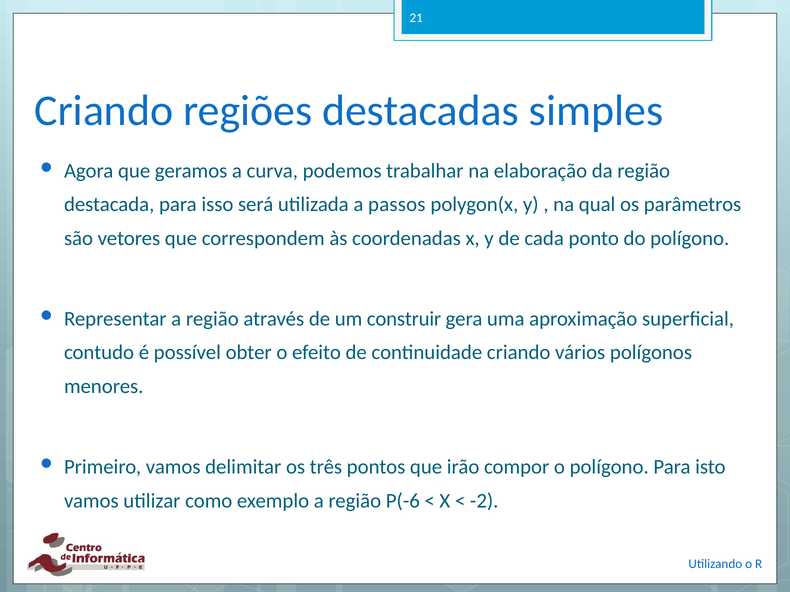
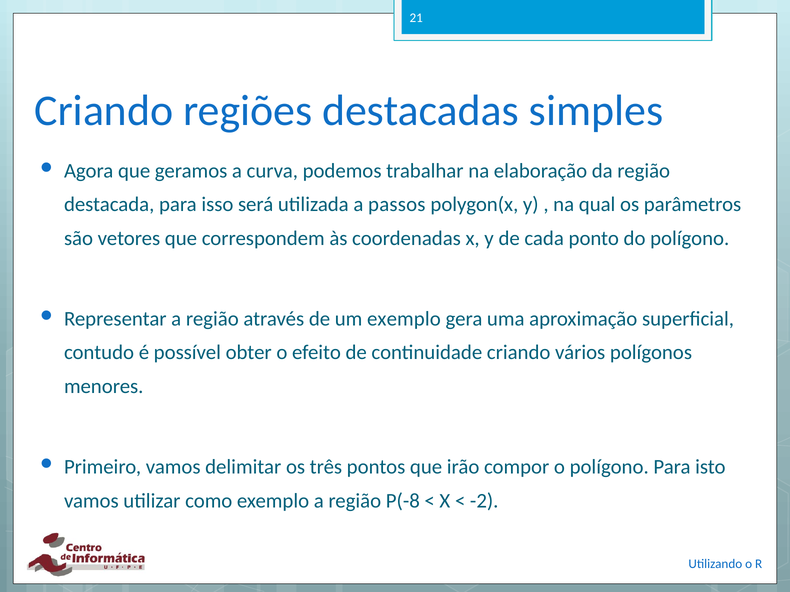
um construir: construir -> exemplo (404, 319)
P(-6: P(-6 -> P(-8 (403, 501)
